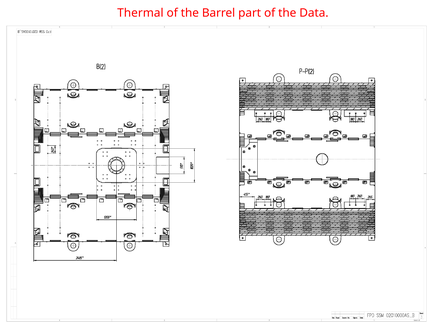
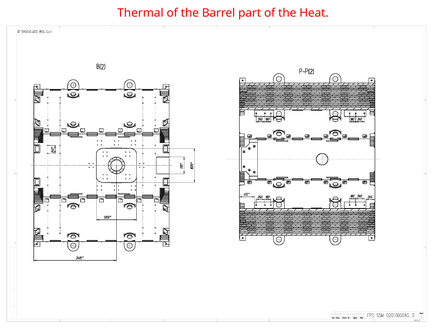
Data: Data -> Heat (314, 13)
